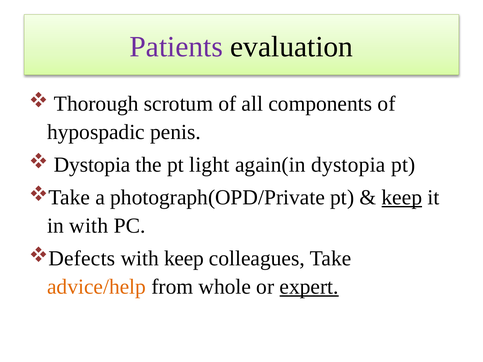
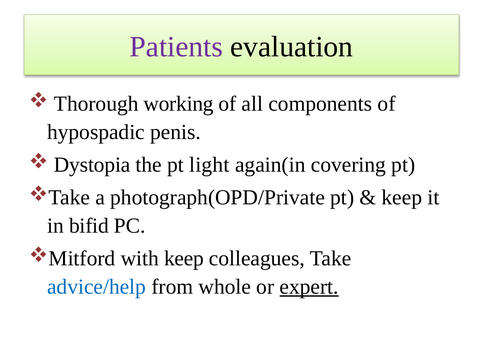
scrotum: scrotum -> working (179, 104)
again(in dystopia: dystopia -> covering (348, 165)
keep underline: present -> none (402, 198)
in with: with -> bifid (89, 226)
Defects: Defects -> Mitford (82, 259)
advice/help colour: orange -> blue (97, 287)
